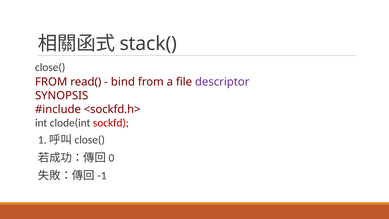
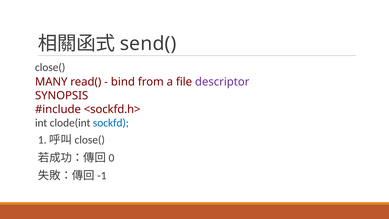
stack(: stack( -> send( (148, 44)
FROM: FROM -> MANY (51, 82)
sockfd colour: red -> blue (111, 123)
